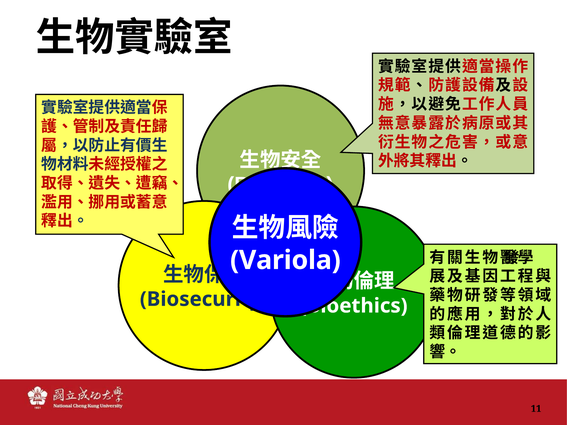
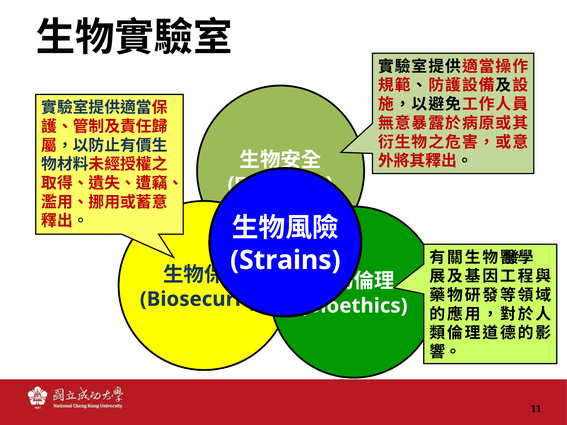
Variola: Variola -> Strains (285, 260)
